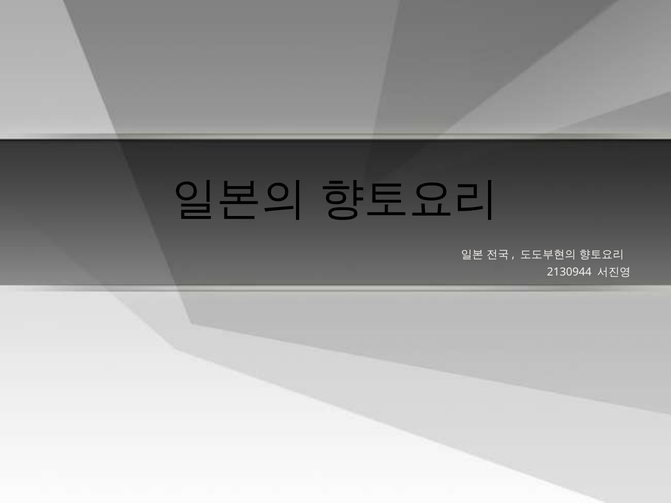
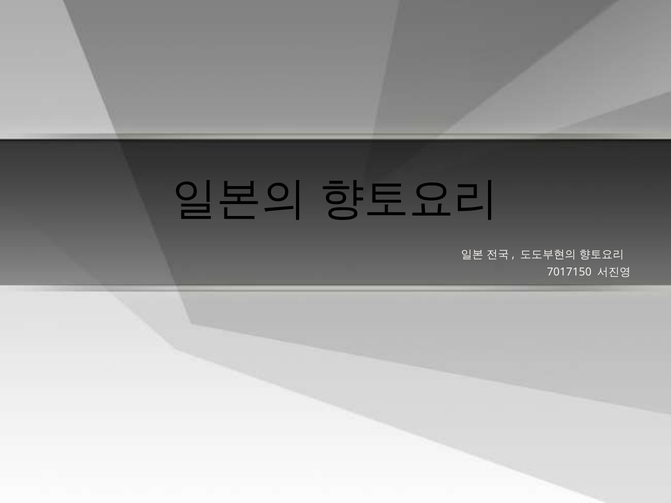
2130944: 2130944 -> 7017150 (569, 272)
